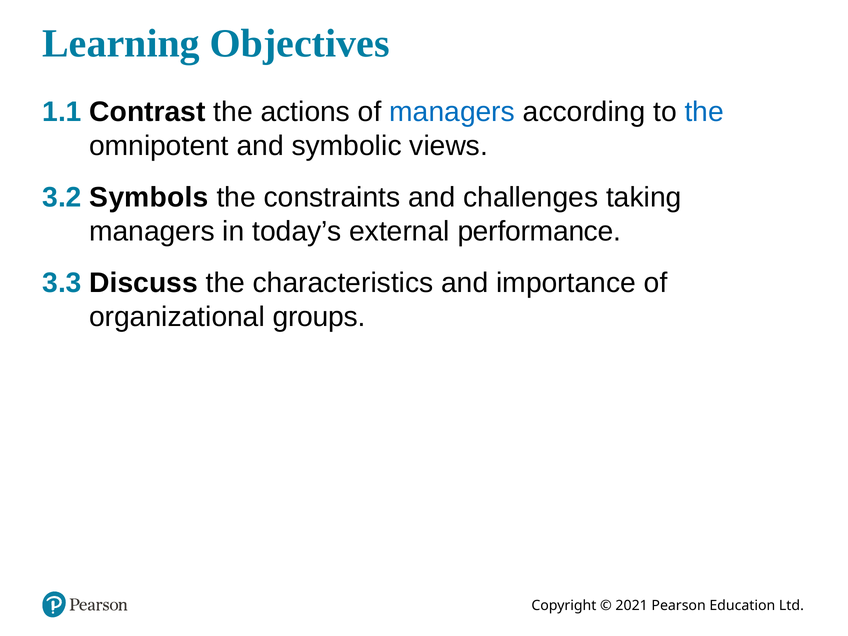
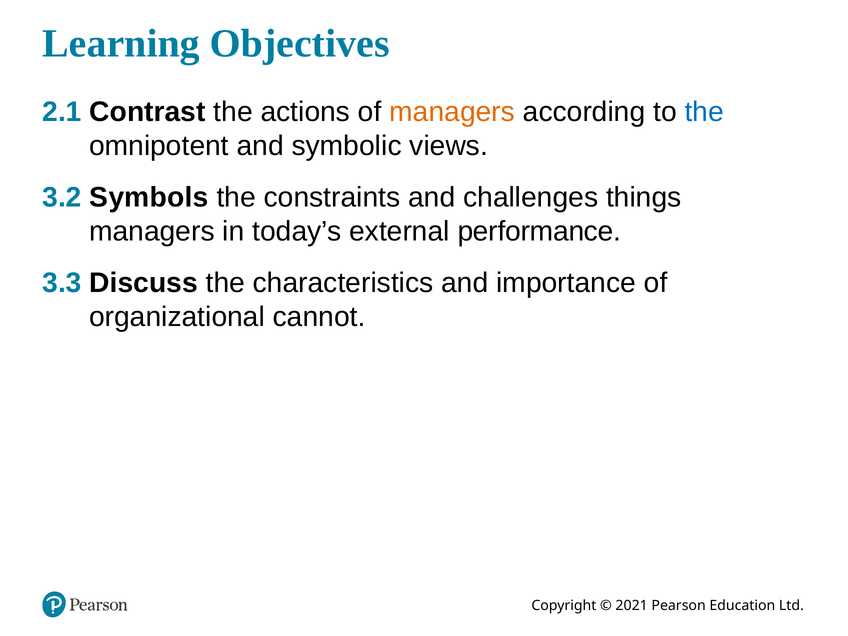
1.1: 1.1 -> 2.1 (62, 112)
managers colour: blue -> orange (452, 112)
taking: taking -> things (644, 197)
groups: groups -> cannot (319, 317)
